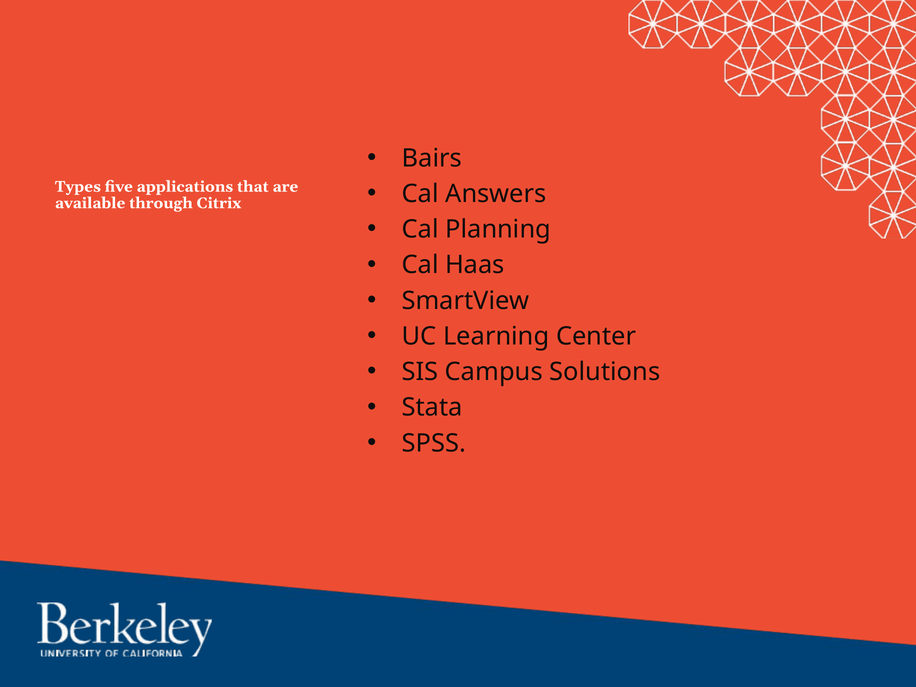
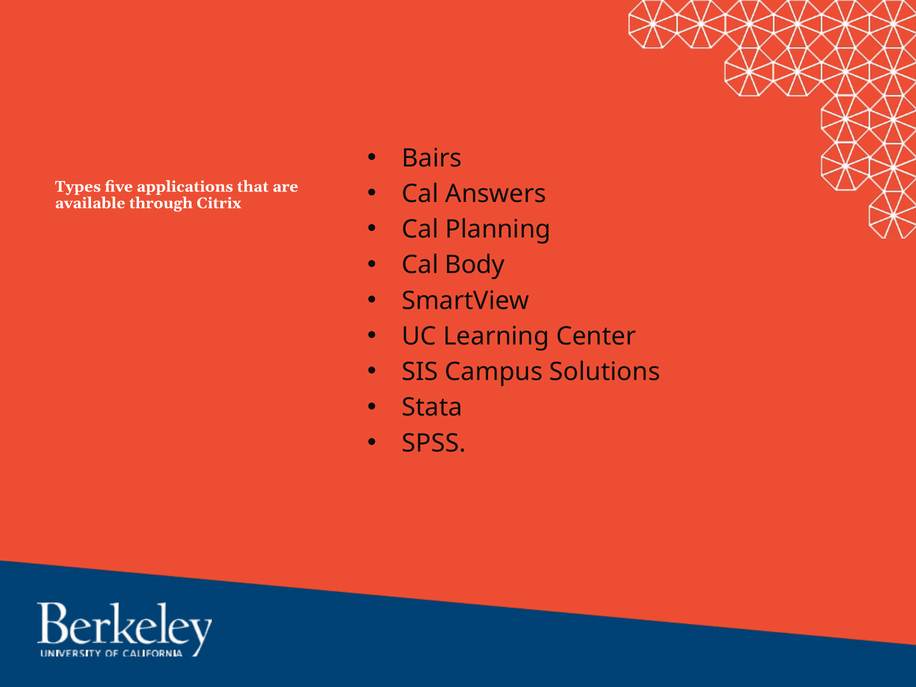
Haas: Haas -> Body (475, 265)
